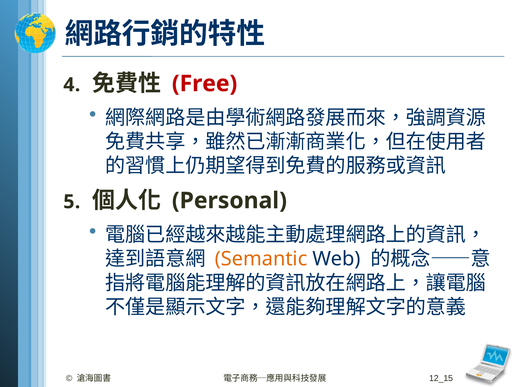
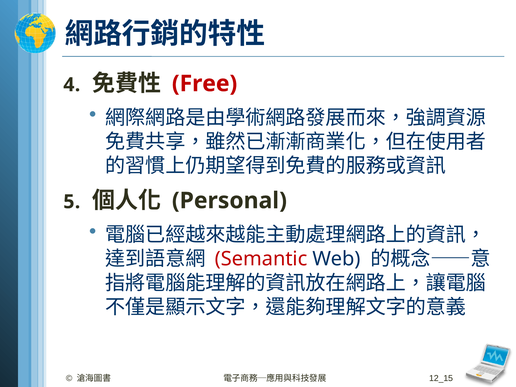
Semantic colour: orange -> red (261, 259)
